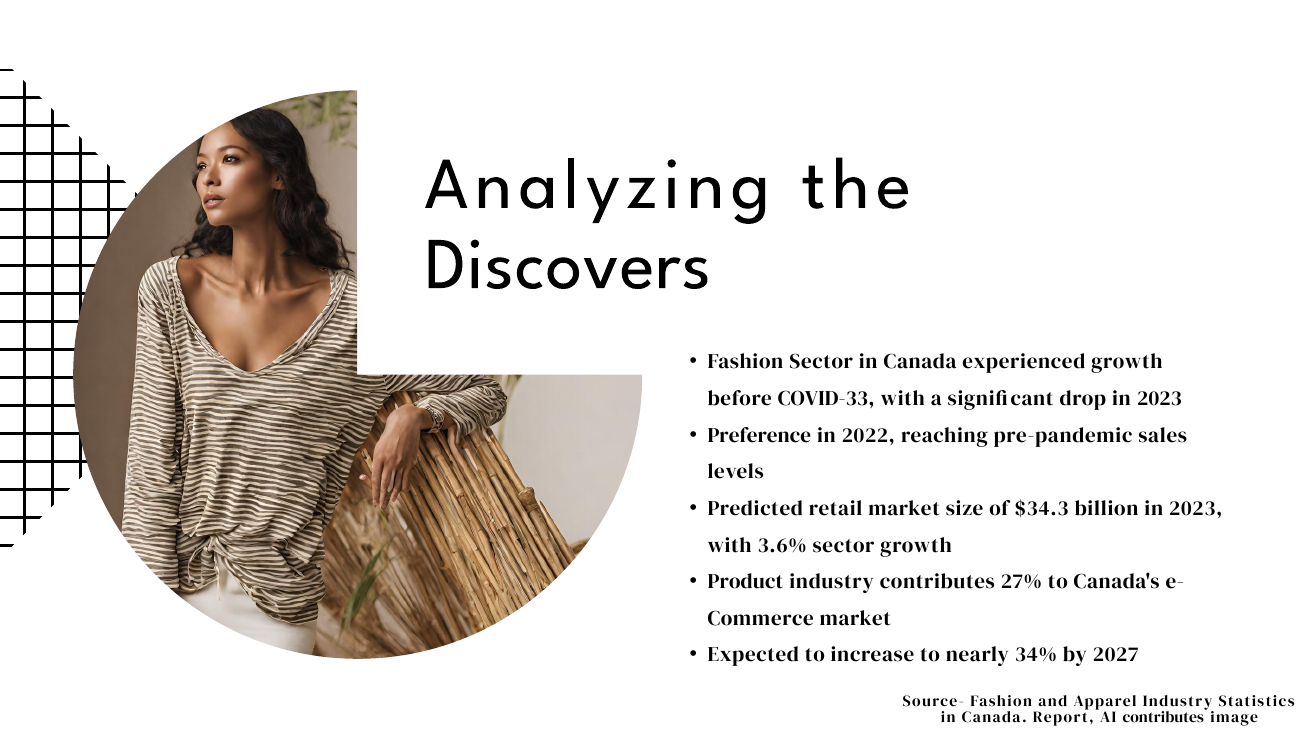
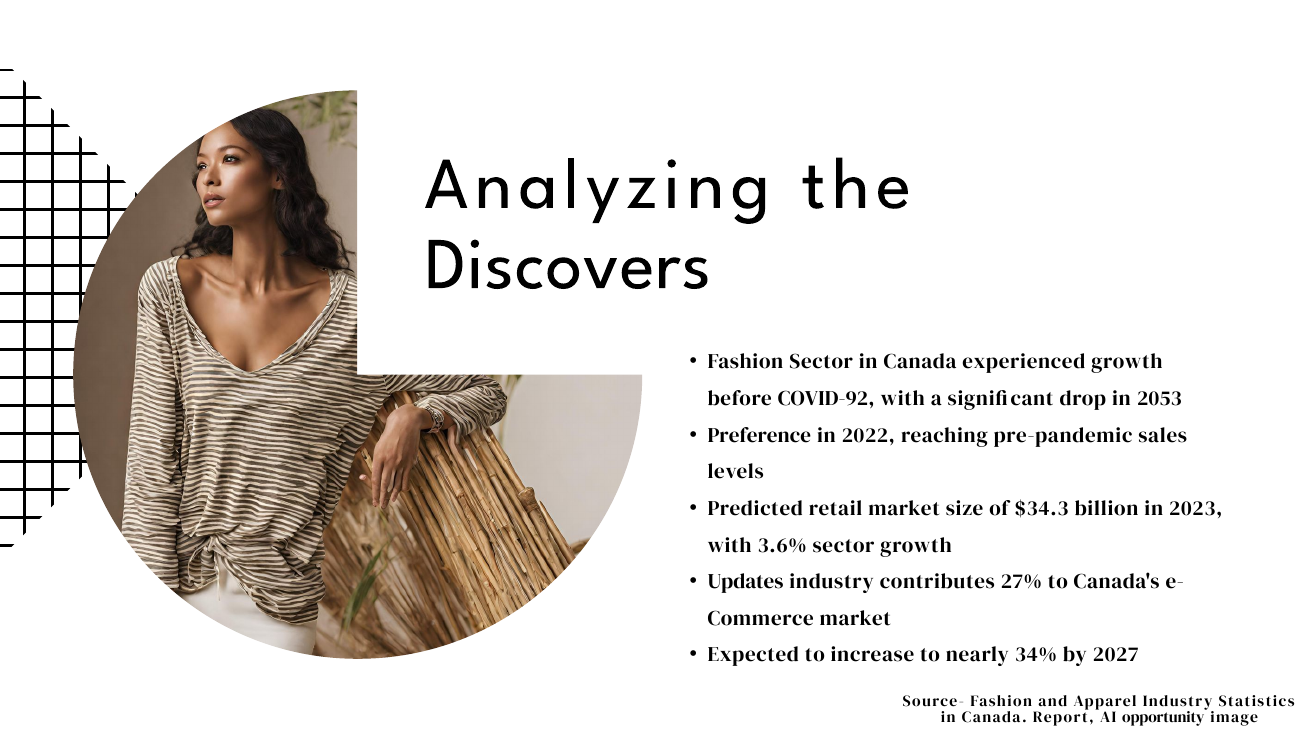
COVID-33: COVID-33 -> COVID-92 (826, 398)
drop in 2023: 2023 -> 2053 (1159, 398)
Product: Product -> Updates (745, 582)
AI contributes: contributes -> opportunity (1163, 717)
